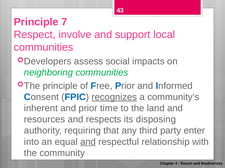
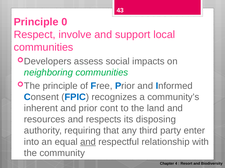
7: 7 -> 0 (64, 22)
recognizes underline: present -> none (114, 97)
time: time -> cont (109, 109)
